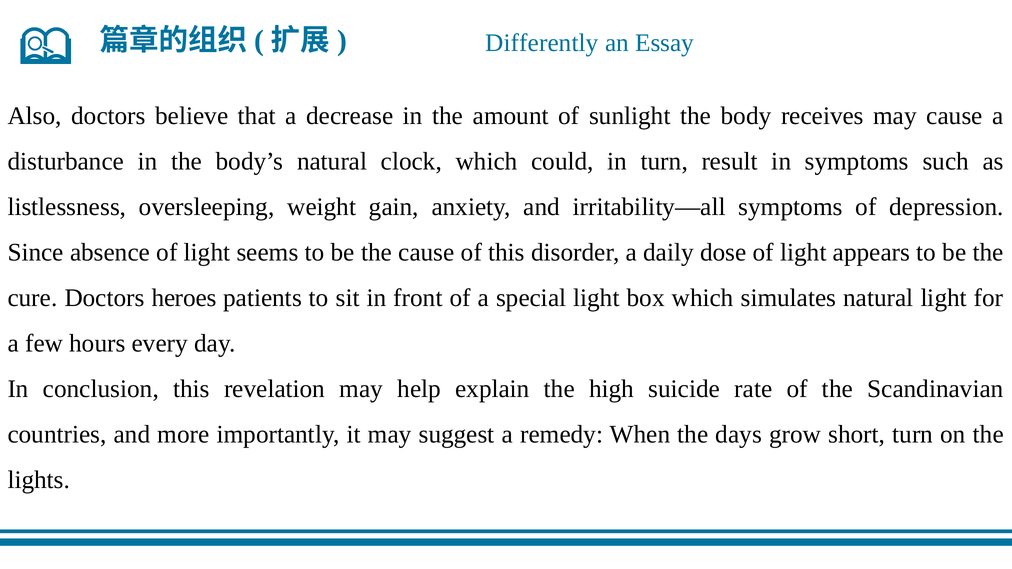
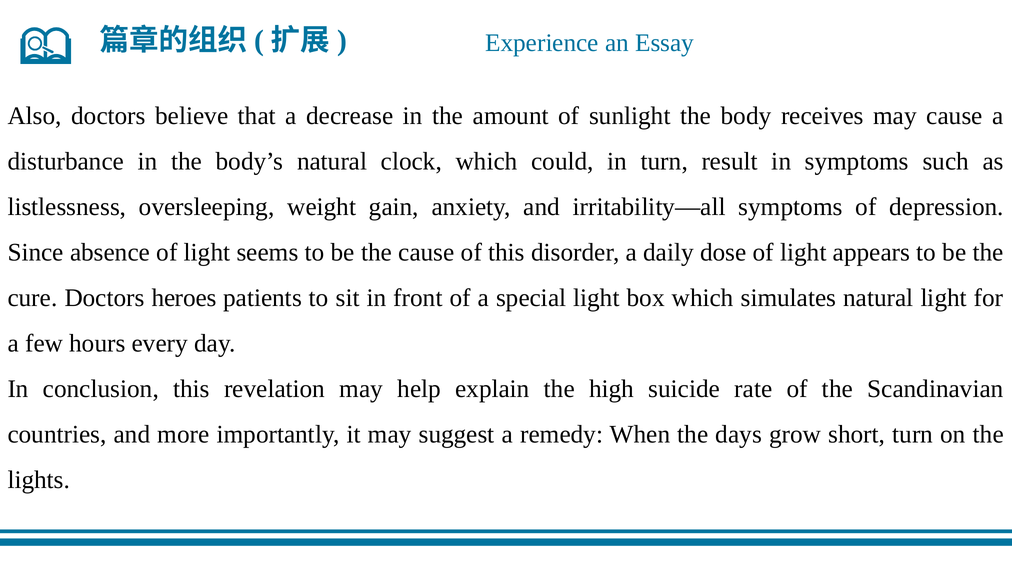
Differently: Differently -> Experience (542, 43)
